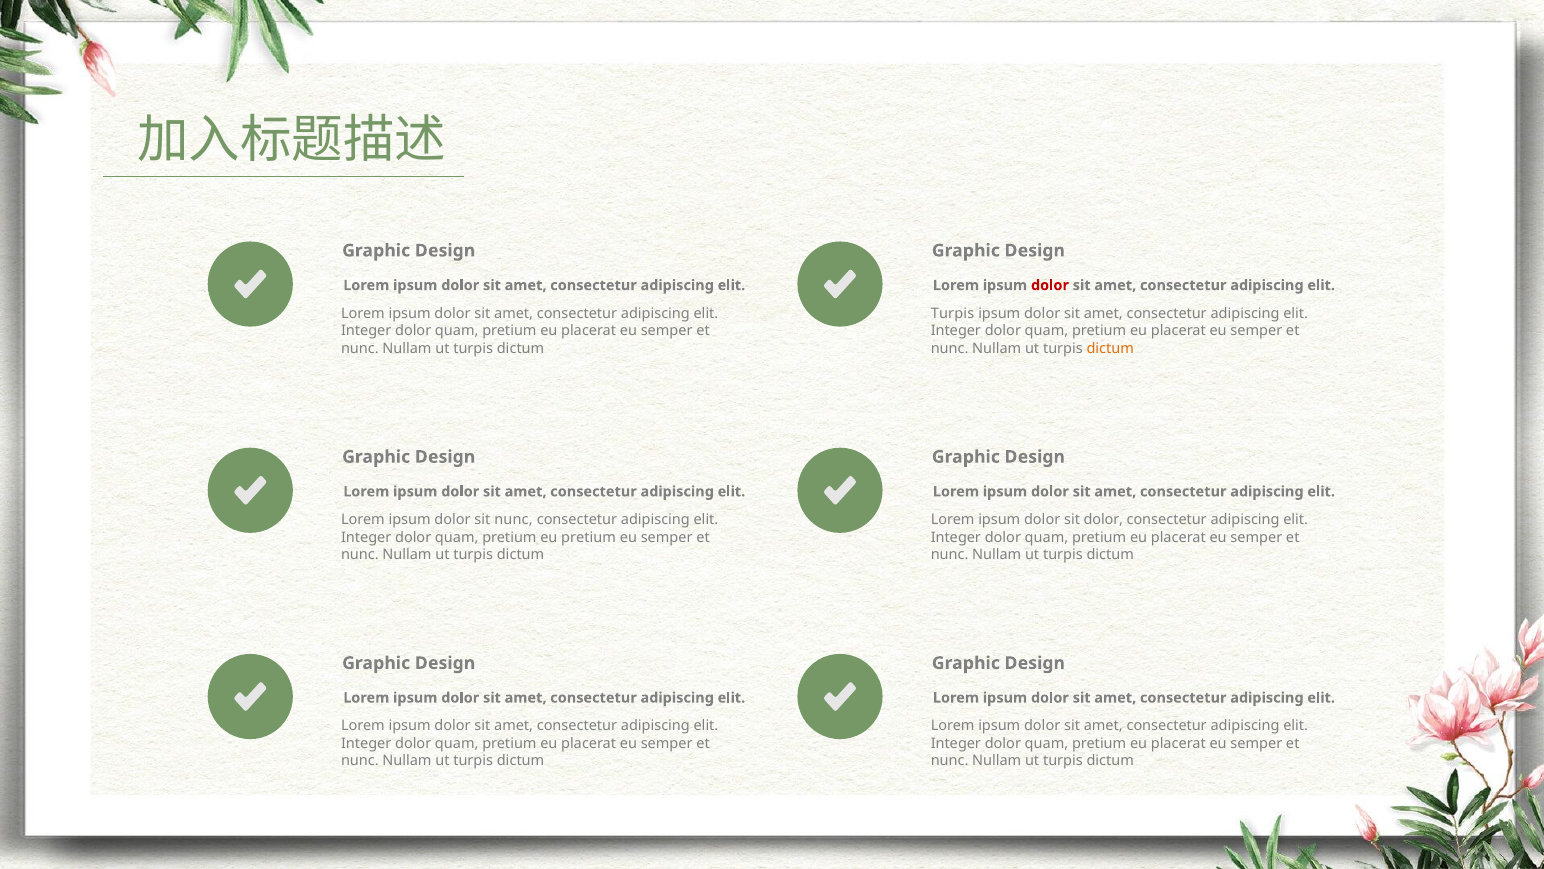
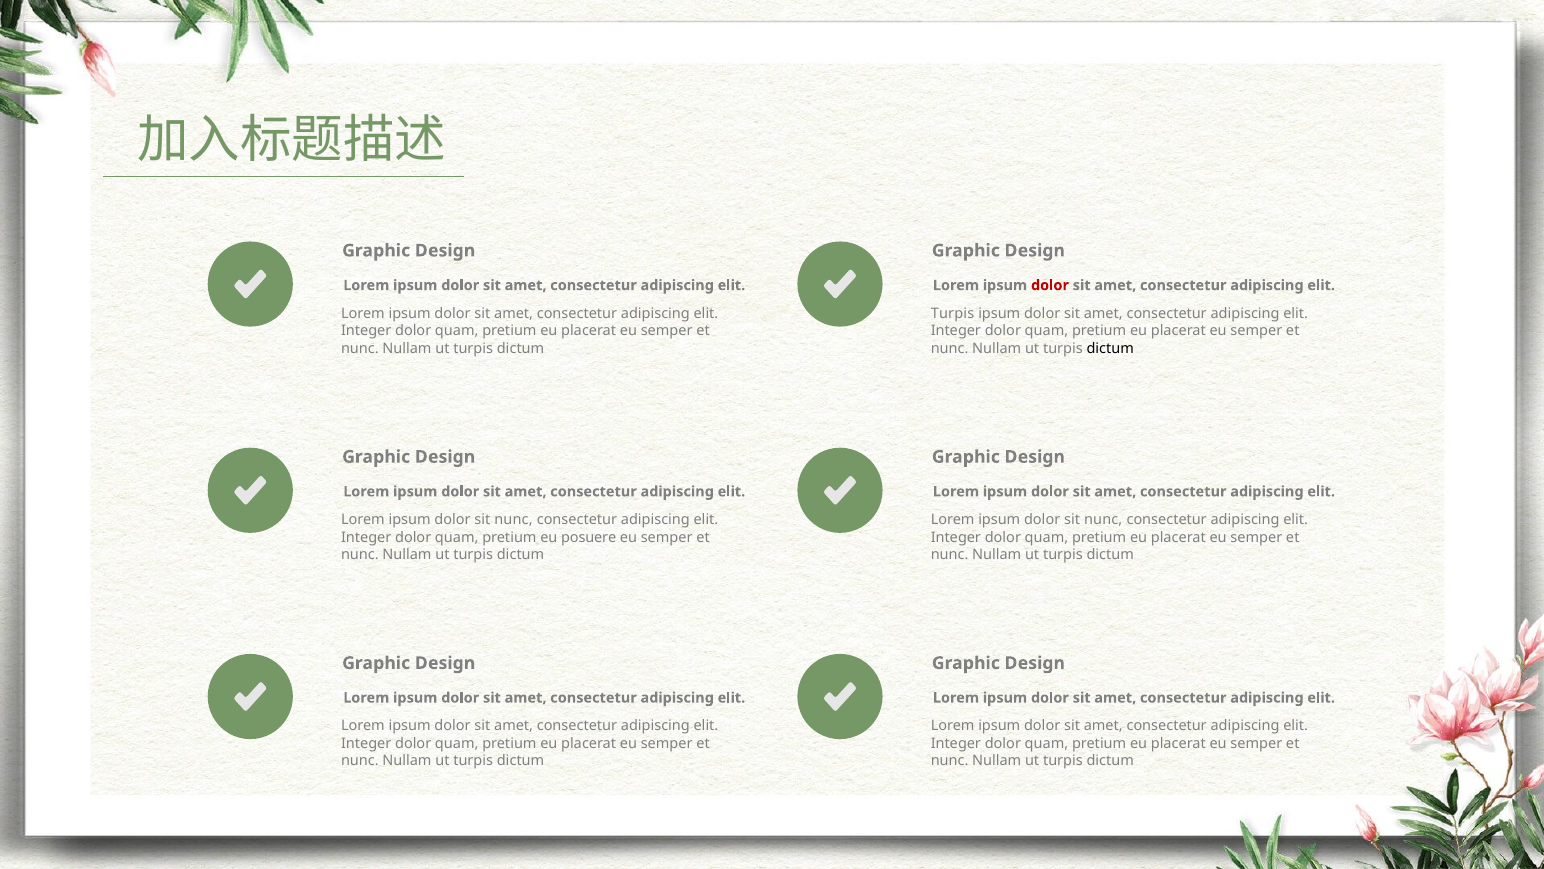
dictum colour: orange -> black (1110, 348)
dolor: dolor -> nunc (1103, 520)
eu pretium: pretium -> posuere (589, 537)
